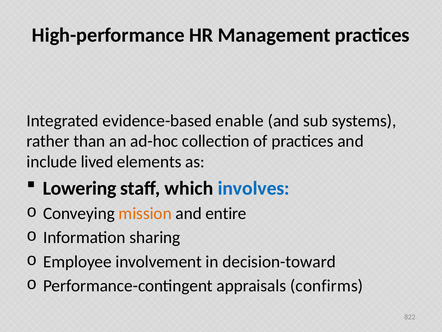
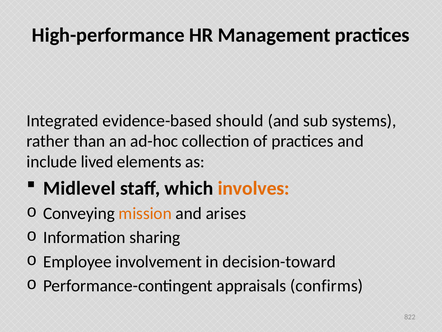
enable: enable -> should (240, 121)
Lowering: Lowering -> Midlevel (79, 188)
involves colour: blue -> orange (254, 188)
entire: entire -> arises (226, 213)
